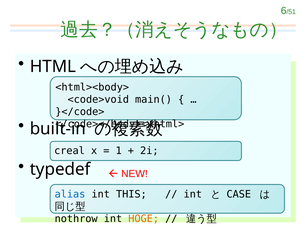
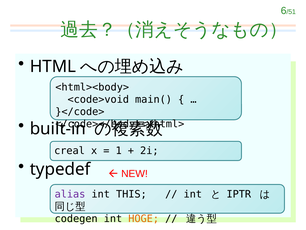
alias colour: blue -> purple (70, 194)
CASE: CASE -> IPTR (239, 194)
nothrow: nothrow -> codegen (76, 218)
